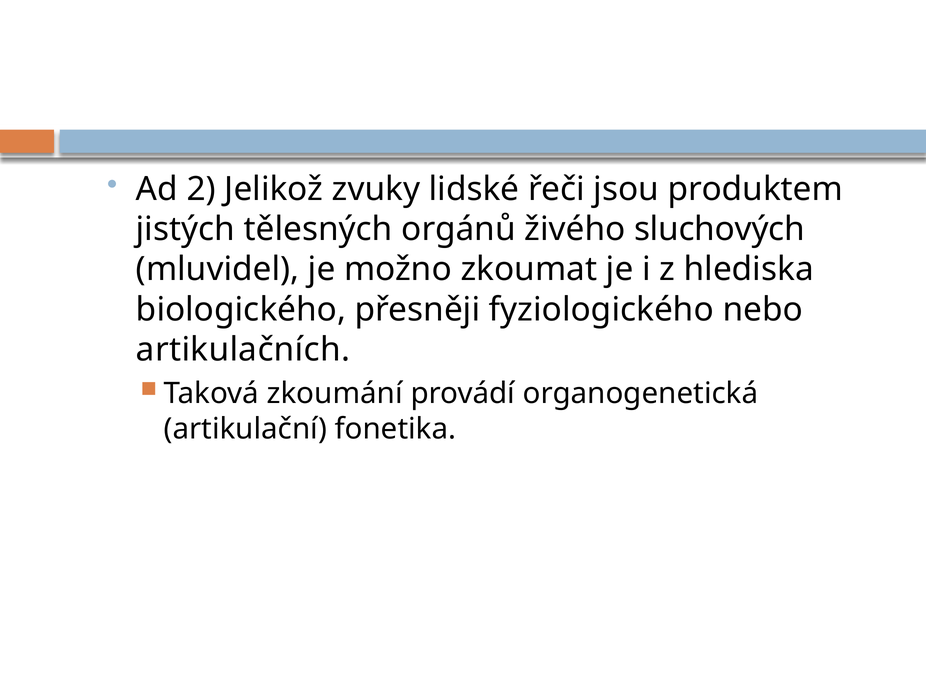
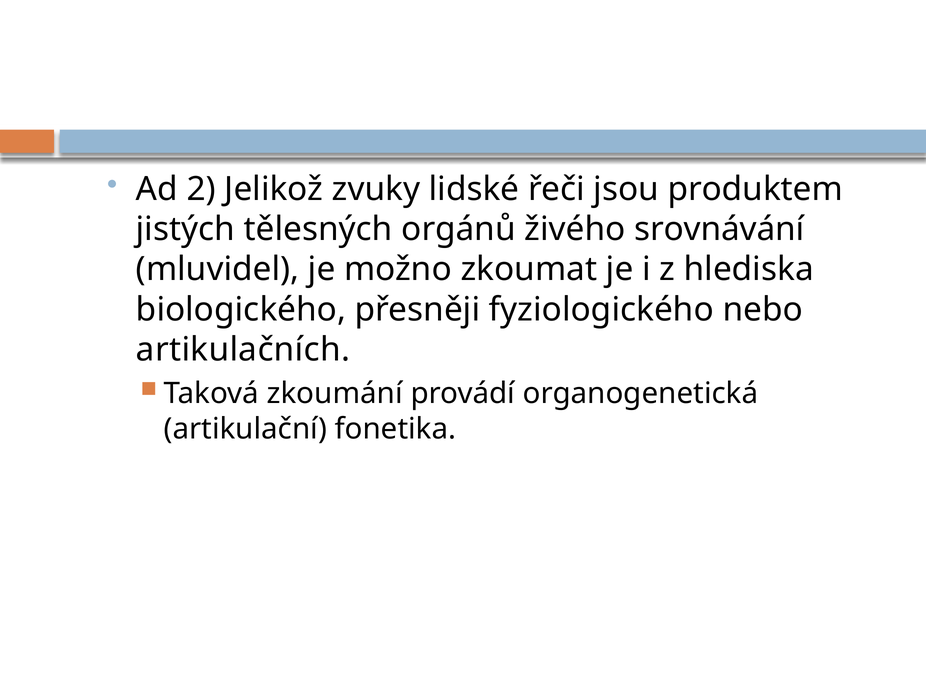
sluchových: sluchových -> srovnávání (719, 229)
